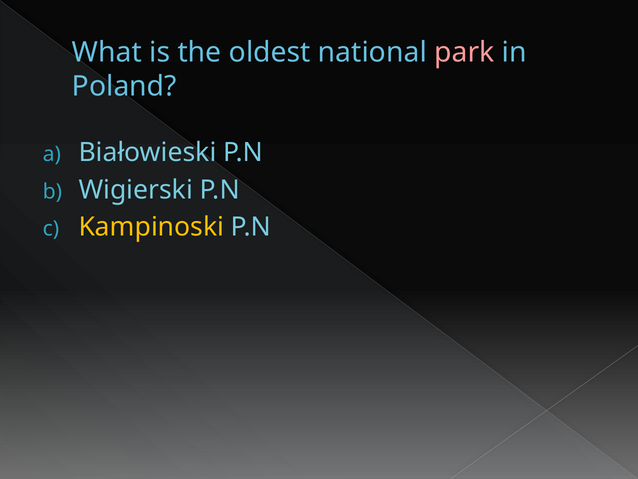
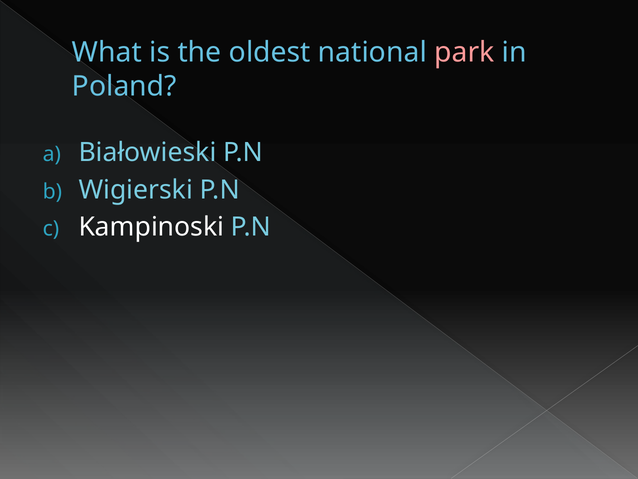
Kampinoski colour: yellow -> white (151, 227)
